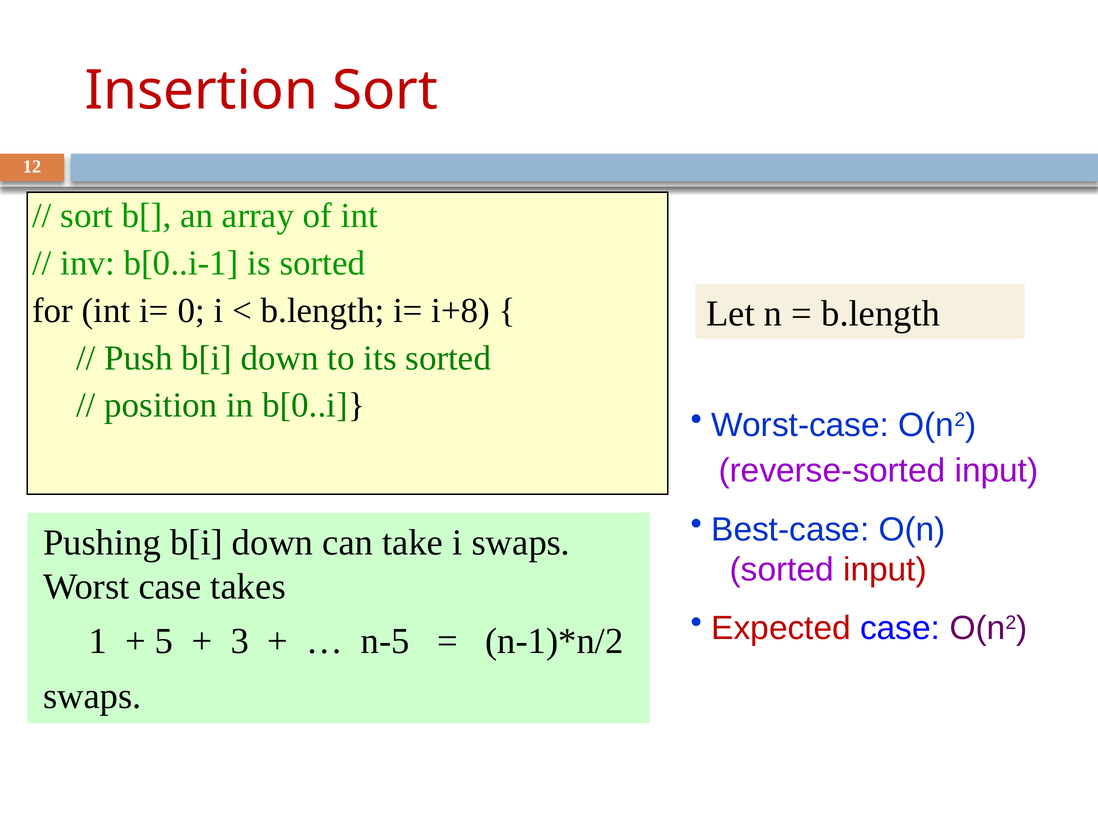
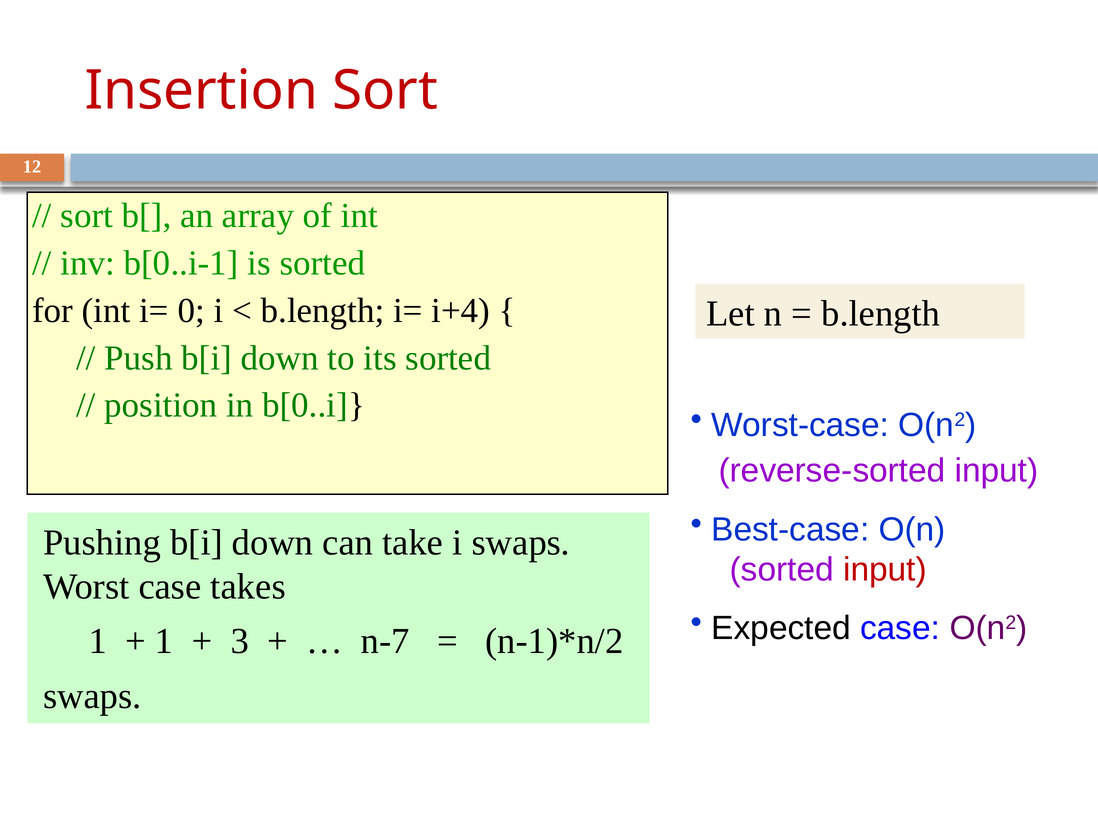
i+8: i+8 -> i+4 (461, 310)
Expected colour: red -> black (781, 628)
5: 5 -> 1 (164, 641)
n-5: n-5 -> n-7 (385, 641)
